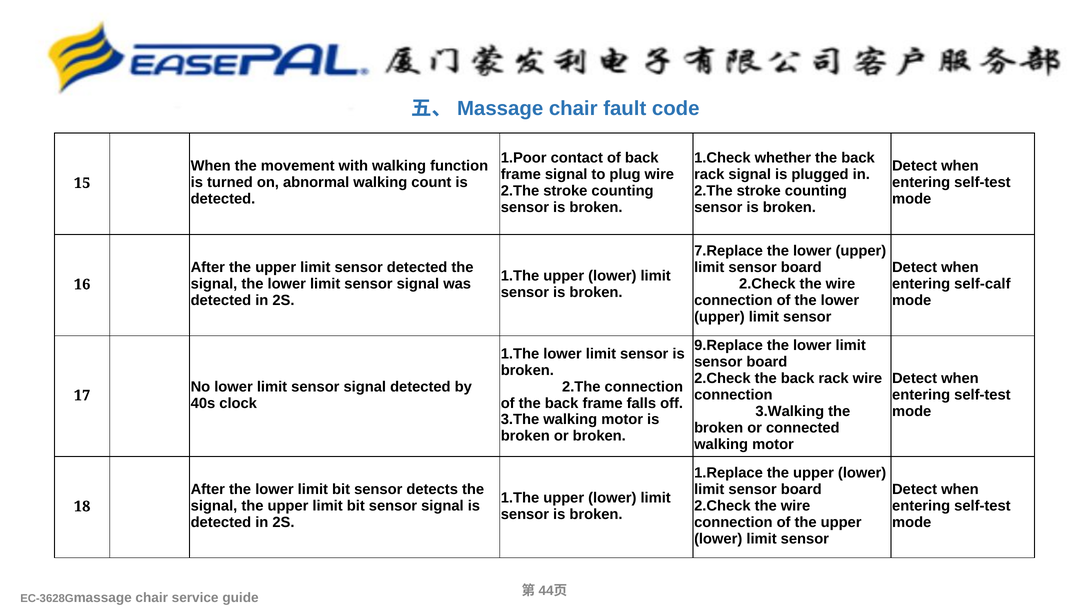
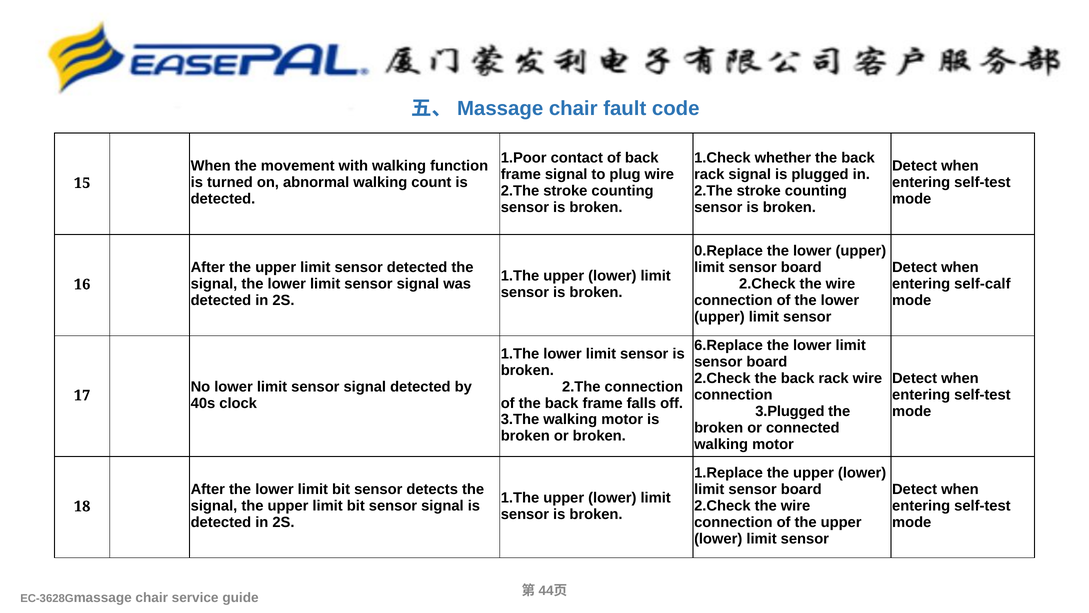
7.Replace: 7.Replace -> 0.Replace (729, 251)
9.Replace: 9.Replace -> 6.Replace (729, 345)
3.Walking: 3.Walking -> 3.Plugged (790, 411)
